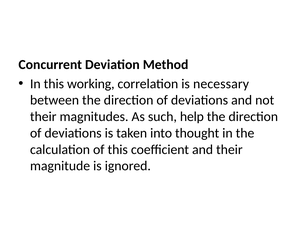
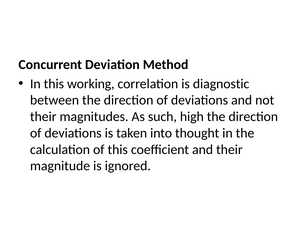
necessary: necessary -> diagnostic (221, 84)
help: help -> high (192, 117)
